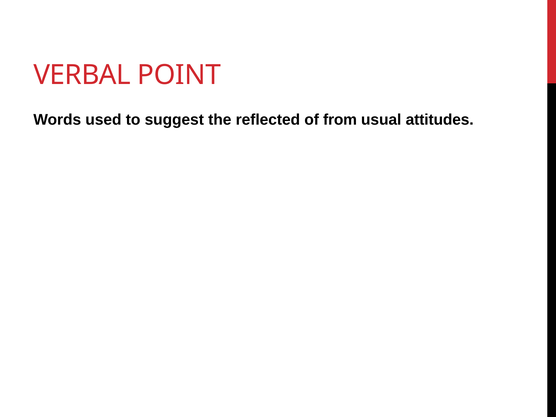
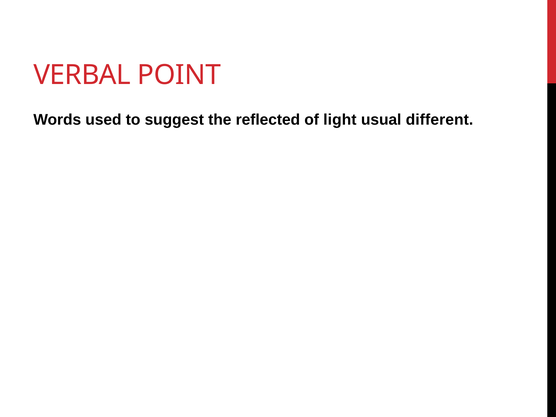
from: from -> light (340, 120)
attitudes: attitudes -> different (440, 120)
